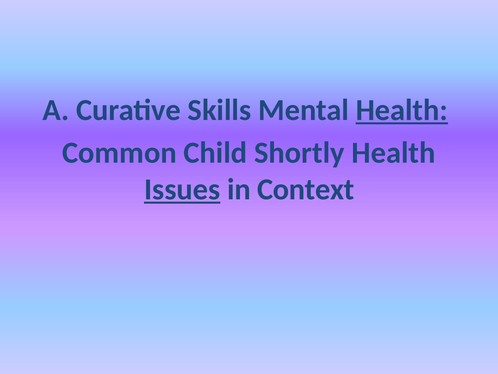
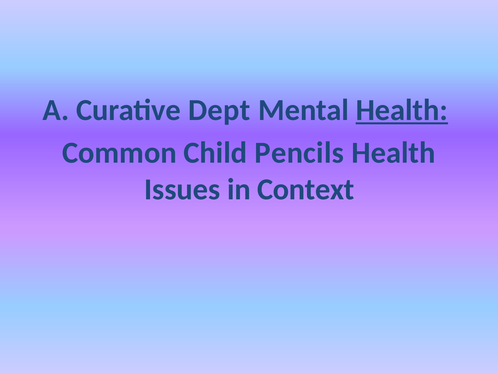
Skills: Skills -> Dept (219, 110)
Shortly: Shortly -> Pencils (299, 153)
Issues underline: present -> none (182, 189)
